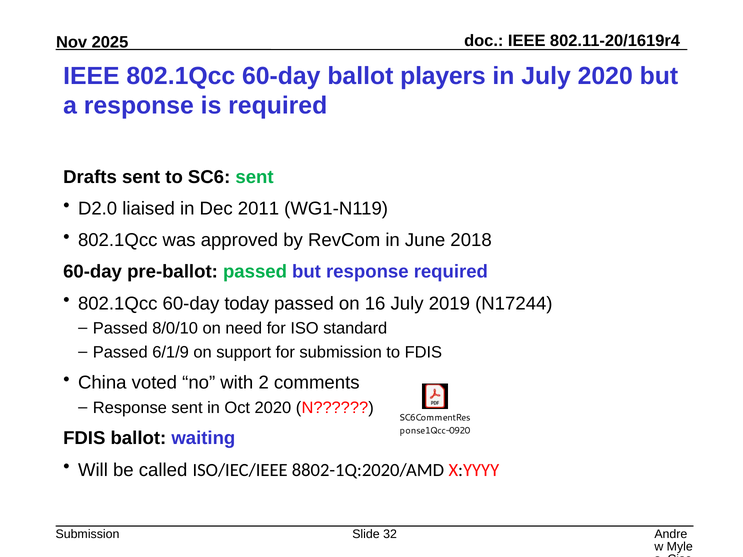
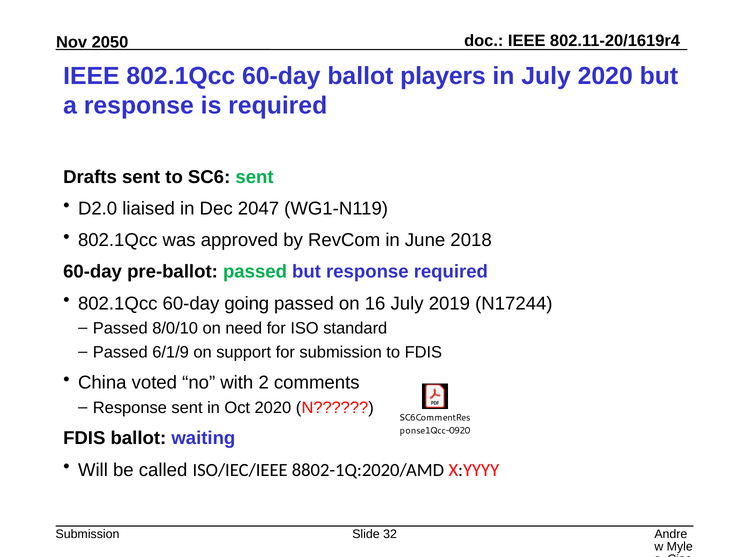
2025: 2025 -> 2050 (110, 42)
2011: 2011 -> 2047 (258, 209)
today: today -> going (247, 304)
